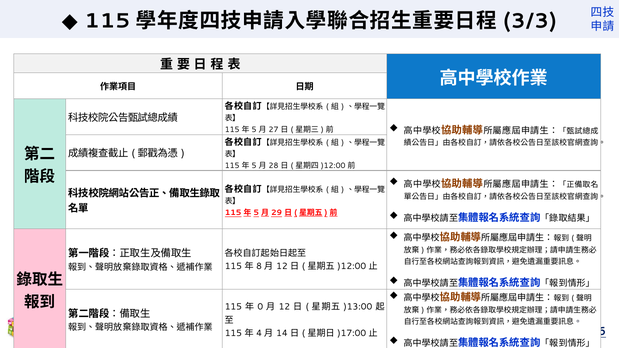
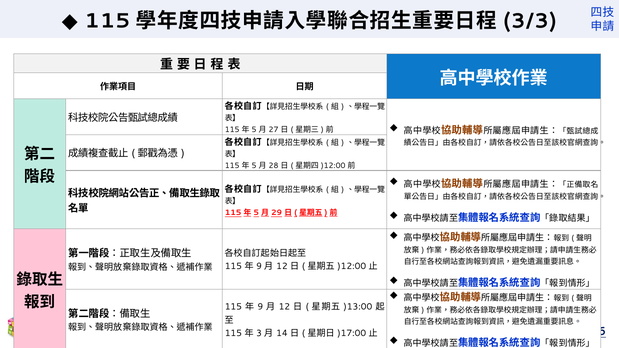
8: 8 -> 9 (259, 267)
0: 0 -> 9 (260, 307)
4: 4 -> 3 (259, 333)
